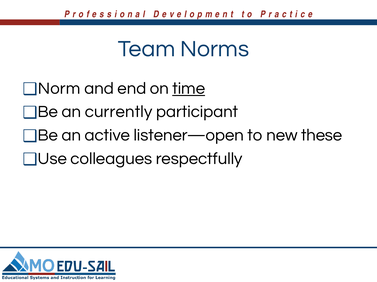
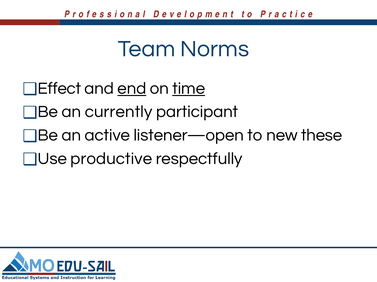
Norm: Norm -> Effect (59, 89)
end underline: none -> present (132, 89)
colleagues: colleagues -> productive (111, 159)
